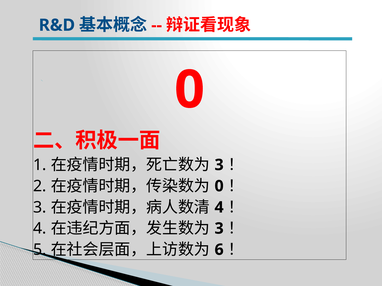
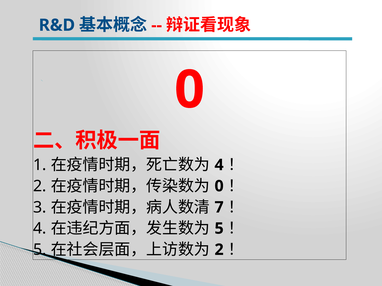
3: 3 -> 4 (219, 165)
4: 4 -> 7 (219, 208)
3: 3 -> 5 (219, 229)
6: 6 -> 2 (219, 250)
